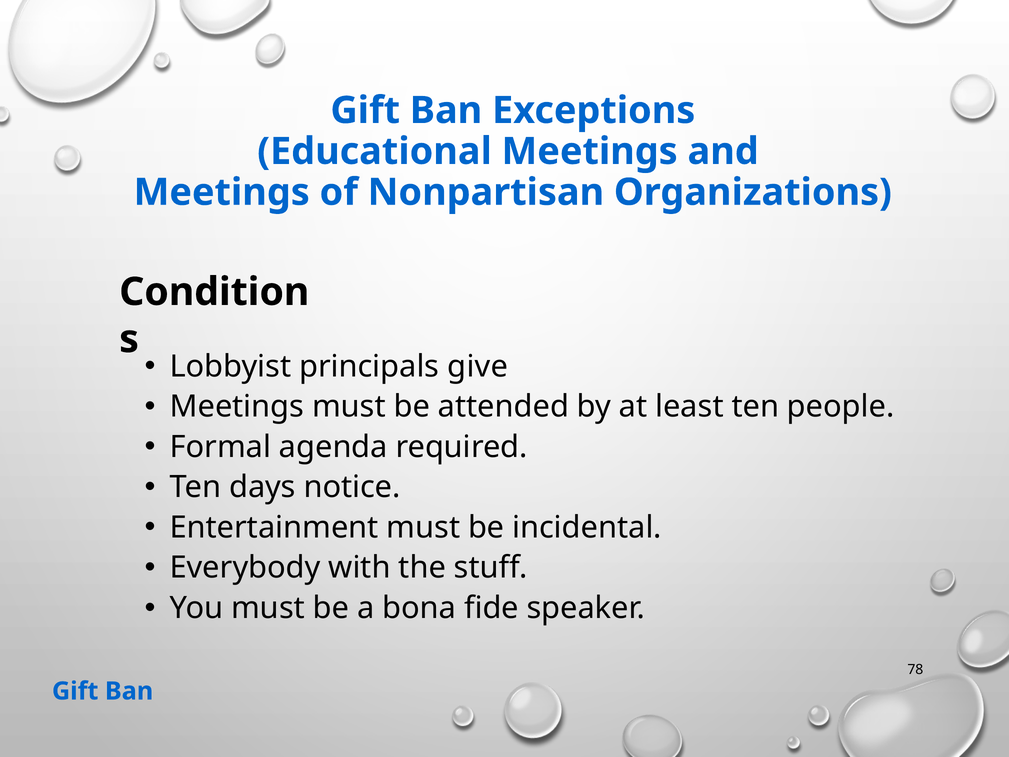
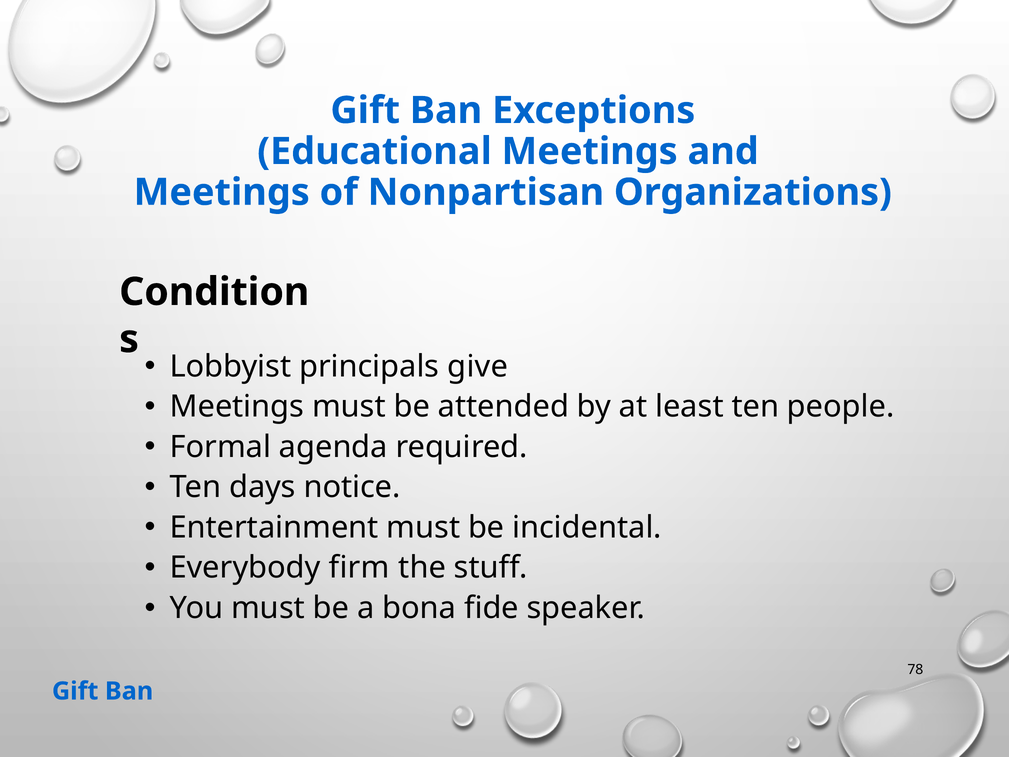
with: with -> firm (359, 568)
